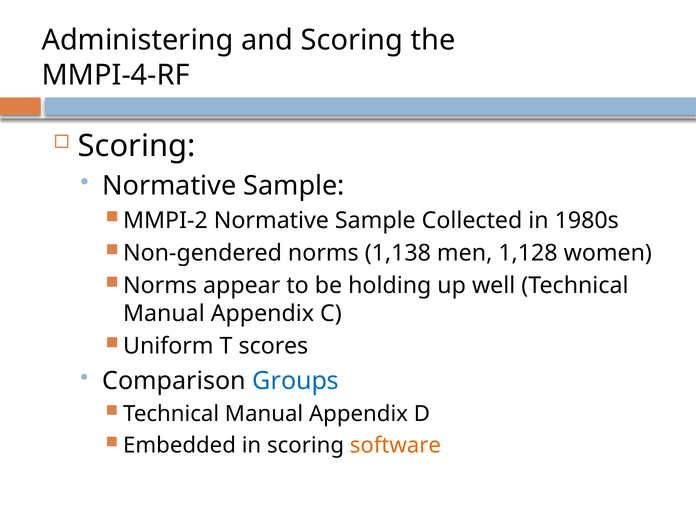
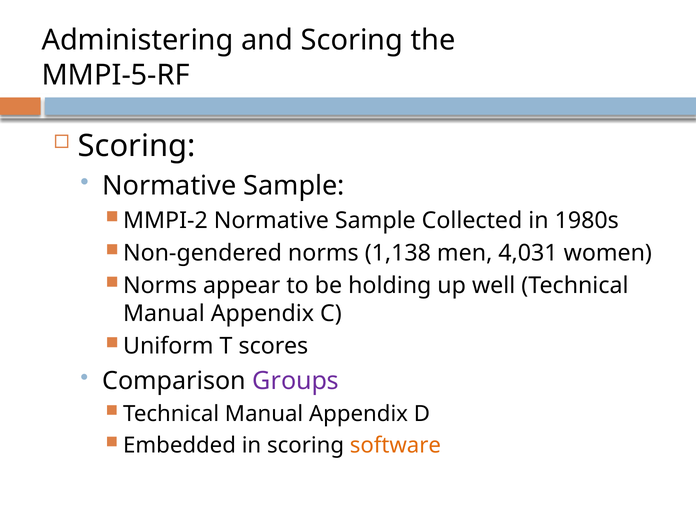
MMPI-4-RF: MMPI-4-RF -> MMPI-5-RF (116, 75)
1,128: 1,128 -> 4,031 (528, 253)
Groups colour: blue -> purple (296, 381)
